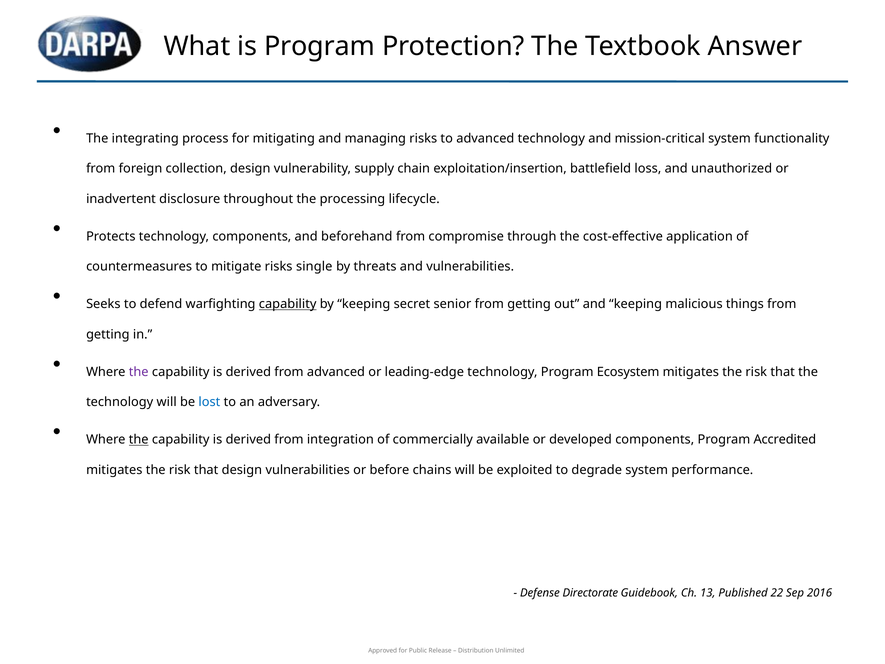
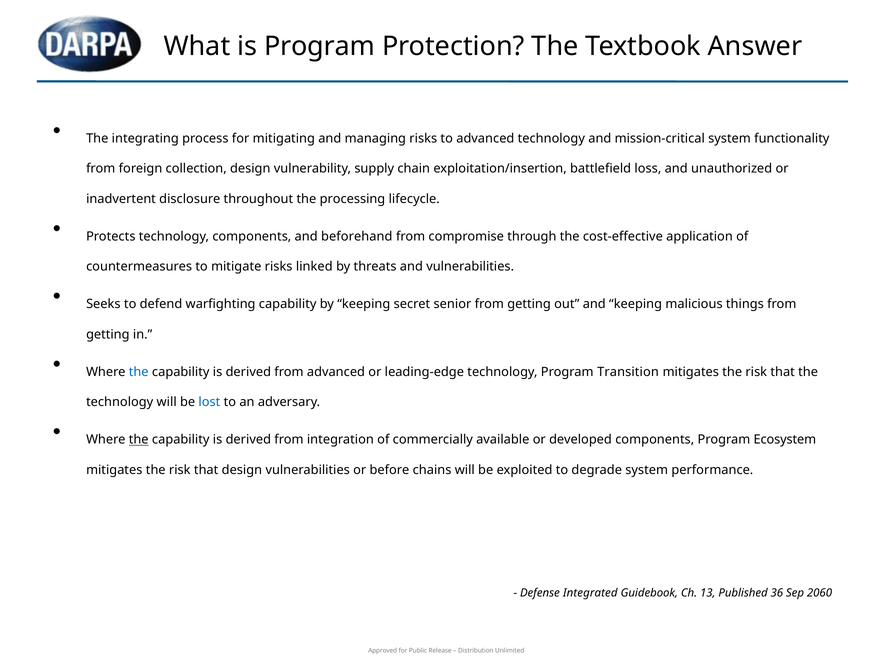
single: single -> linked (314, 266)
capability underline: present -> none (288, 304)
the colour: purple -> blue (139, 372)
Ecosystem: Ecosystem -> Transition (628, 372)
Accredited: Accredited -> Ecosystem (785, 439)
Directorate: Directorate -> Integrated (590, 593)
22: 22 -> 36 (777, 593)
2016: 2016 -> 2060 (819, 593)
